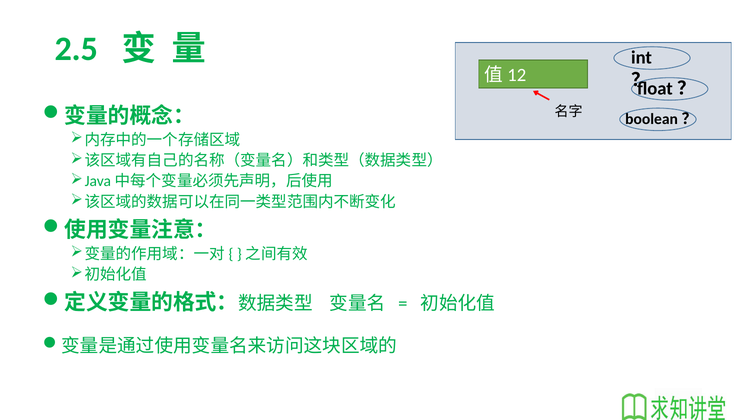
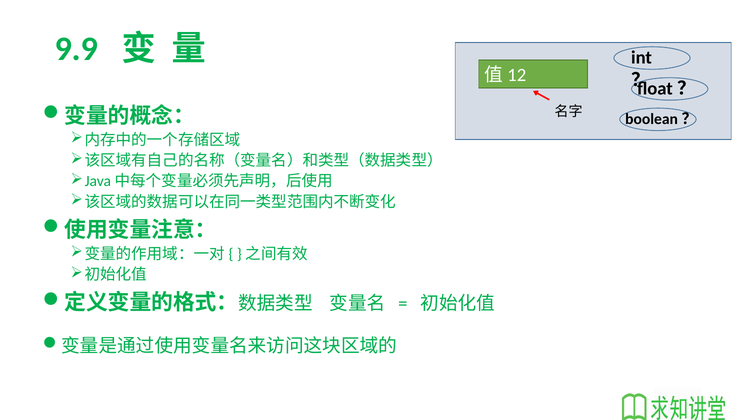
2.5: 2.5 -> 9.9 (76, 49)
